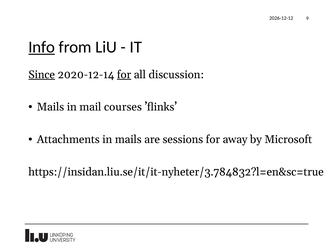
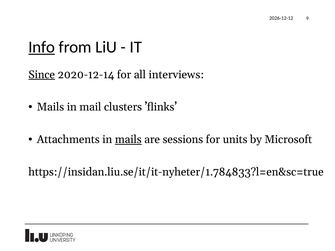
for underline: present -> none (124, 75)
discussion: discussion -> interviews (176, 75)
courses: courses -> clusters (123, 107)
mails underline: none -> present (128, 140)
away: away -> units (235, 140)
https://insidan.liu.se/it/it-nyheter/3.784832?l=en&sc=true: https://insidan.liu.se/it/it-nyheter/3.784832?l=en&sc=true -> https://insidan.liu.se/it/it-nyheter/1.784833?l=en&sc=true (176, 172)
